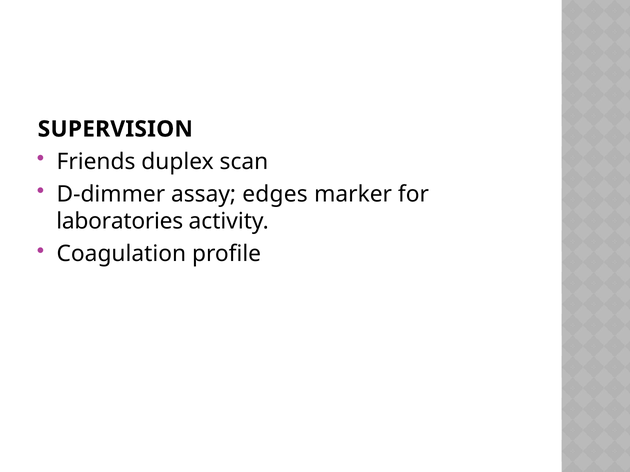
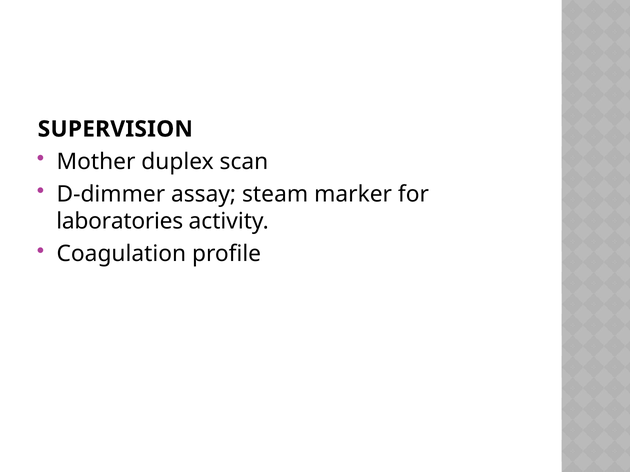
Friends: Friends -> Mother (96, 162)
edges: edges -> steam (275, 194)
